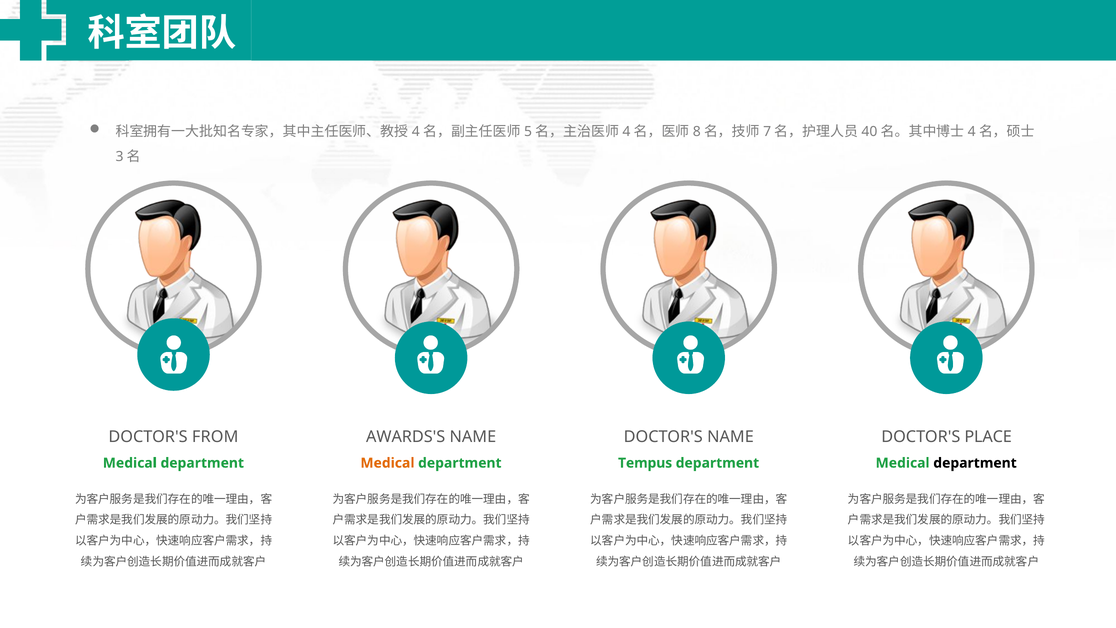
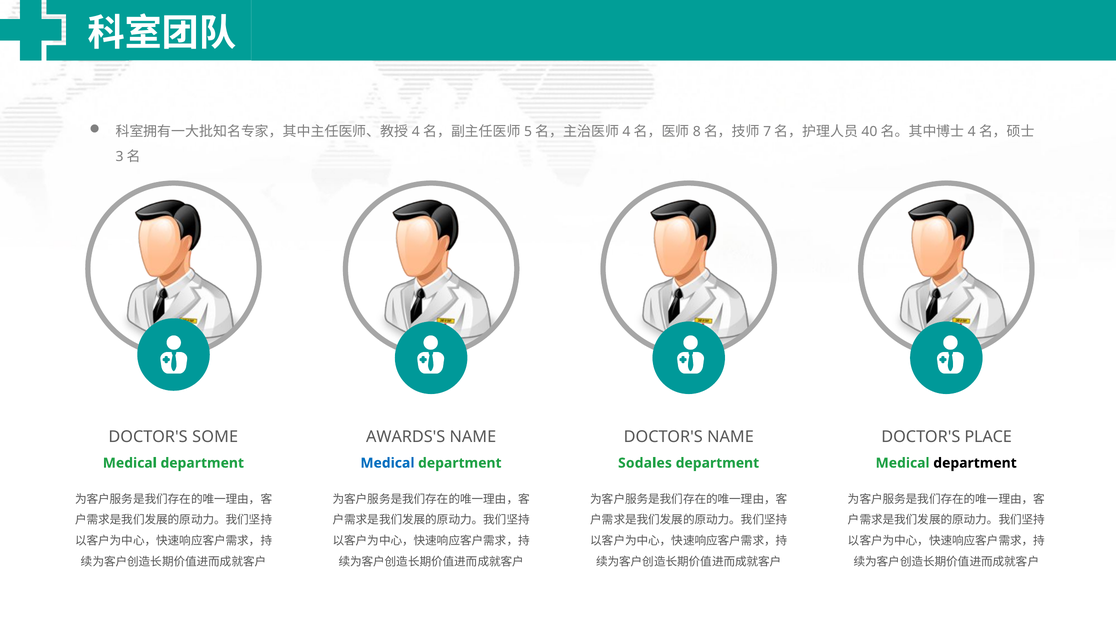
FROM: FROM -> SOME (215, 437)
Medical colour: orange -> blue (387, 463)
Tempus: Tempus -> Sodales (645, 463)
